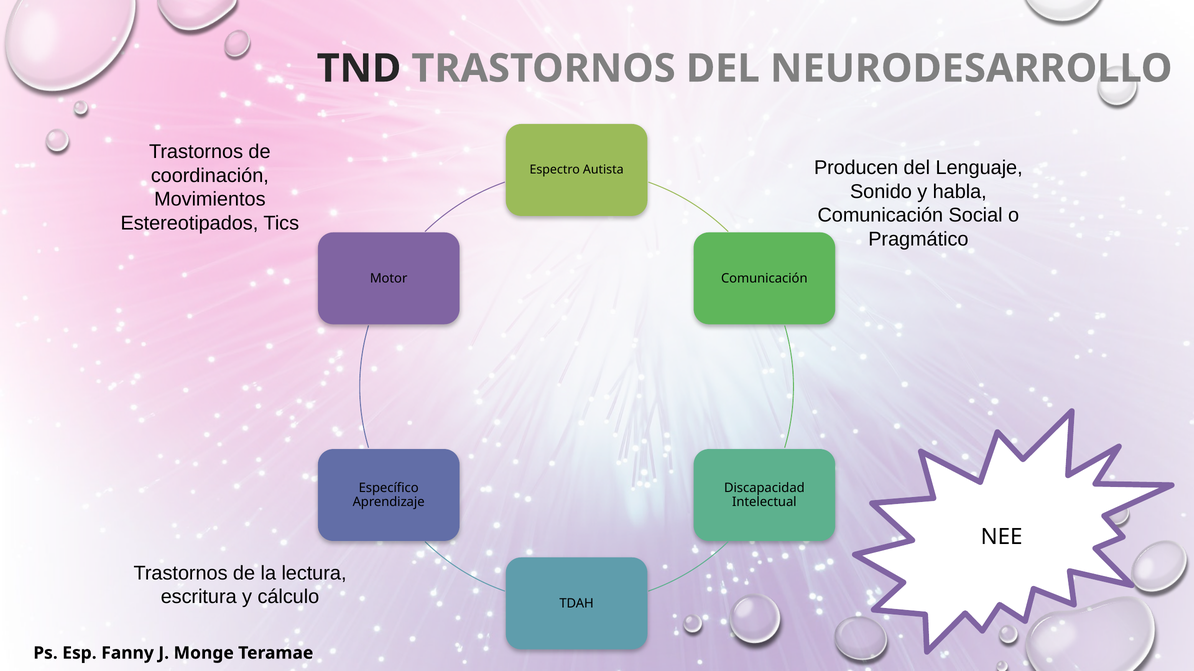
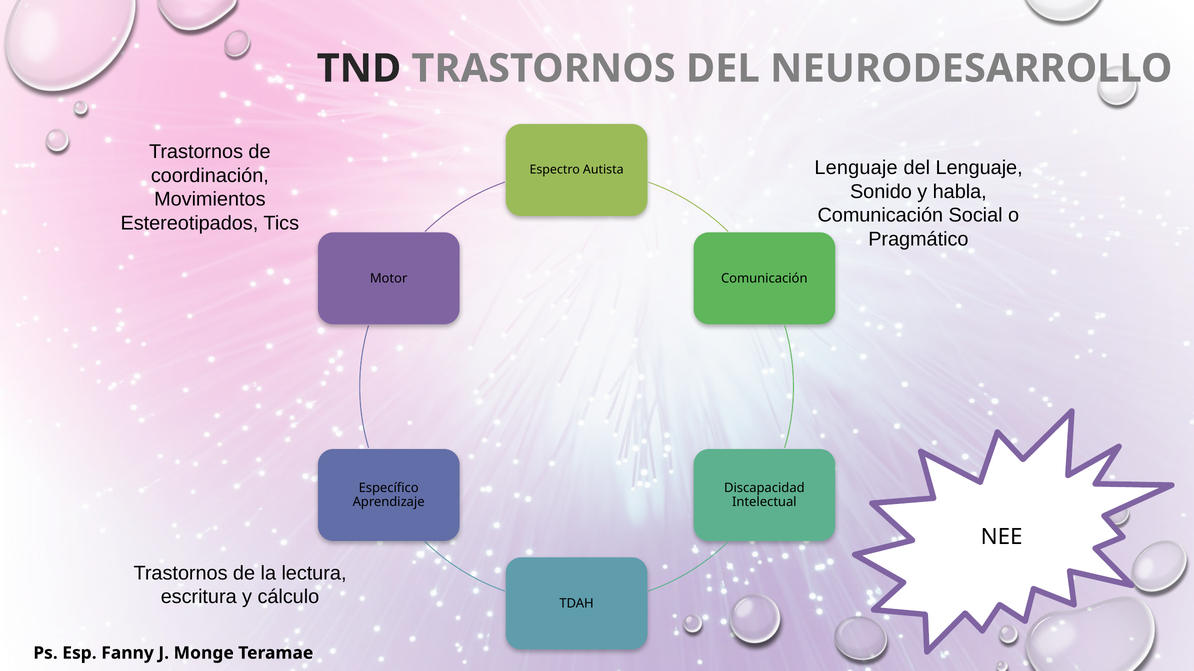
Producen: Producen -> Lenguaje (856, 168)
